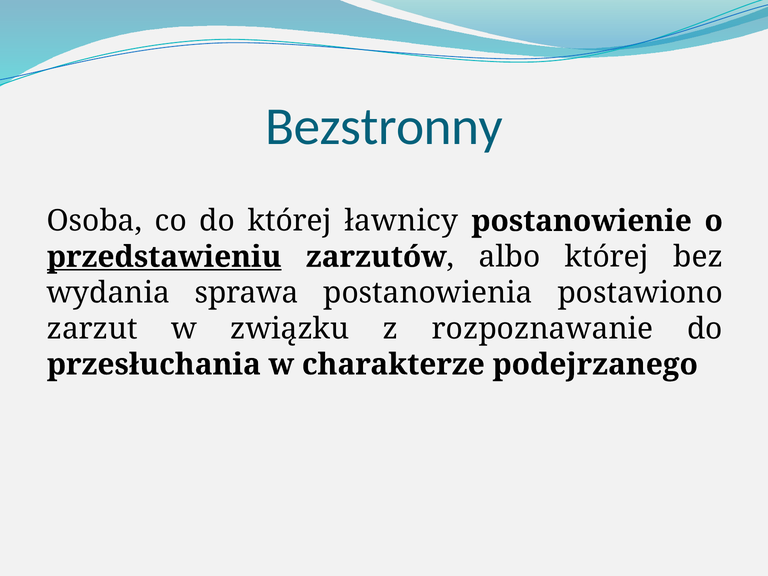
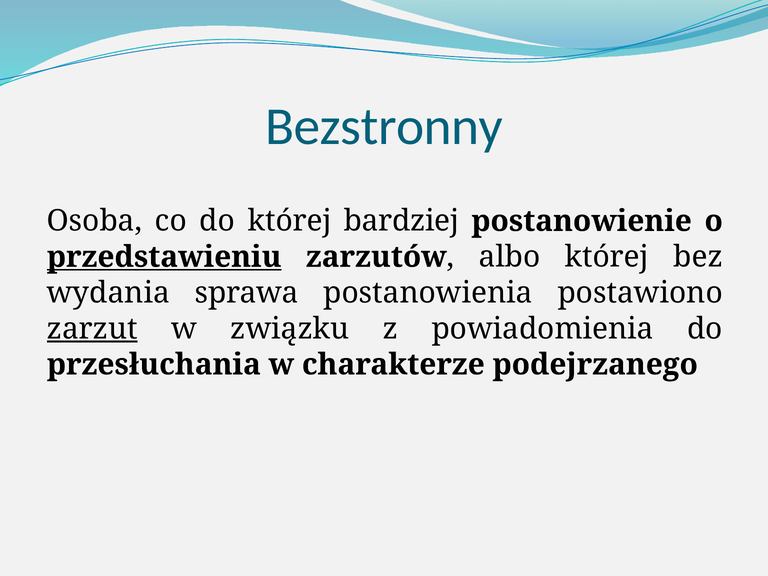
ławnicy: ławnicy -> bardziej (402, 221)
zarzut underline: none -> present (92, 329)
rozpoznawanie: rozpoznawanie -> powiadomienia (543, 329)
